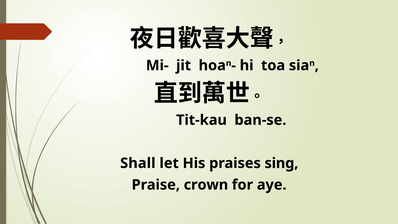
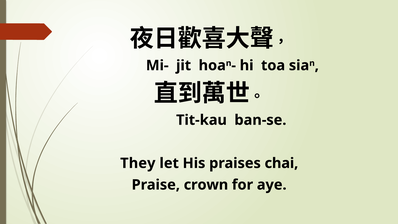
Shall: Shall -> They (138, 163)
sing: sing -> chai (281, 163)
